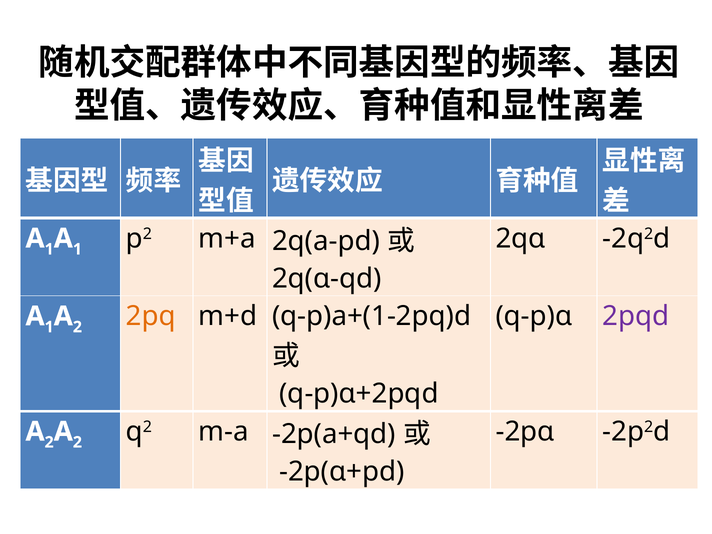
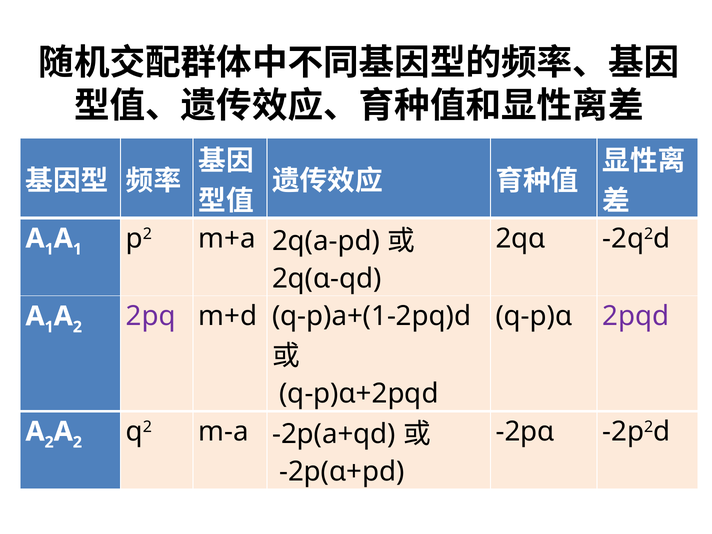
2pq colour: orange -> purple (151, 316)
